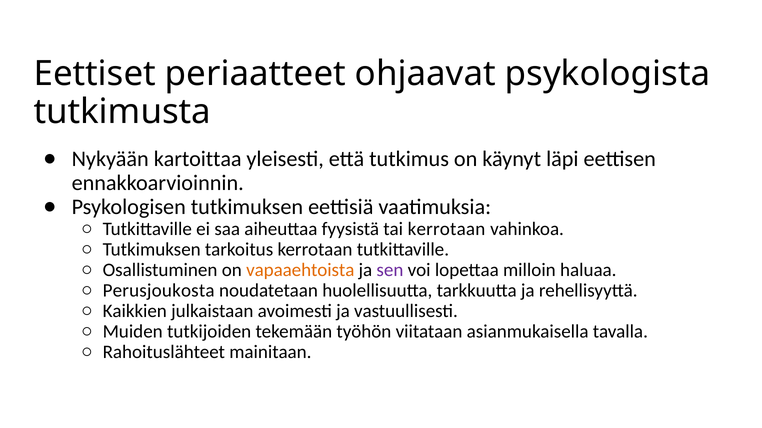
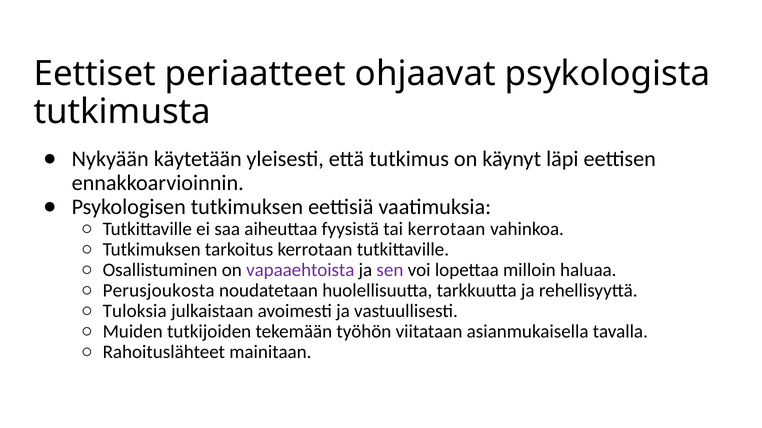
kartoittaa: kartoittaa -> käytetään (198, 159)
vapaaehtoista colour: orange -> purple (300, 270)
Kaikkien: Kaikkien -> Tuloksia (135, 312)
